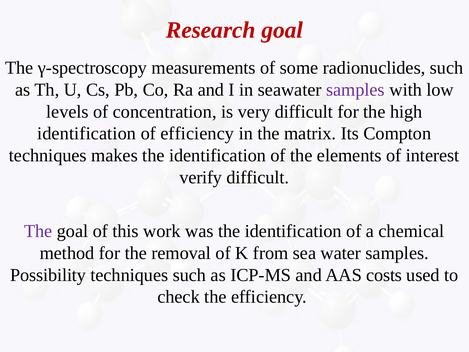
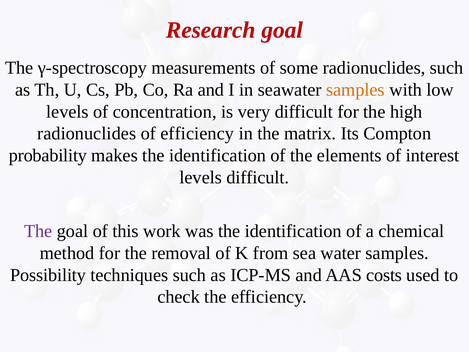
samples colour: purple -> orange (355, 90)
identification: identification -> radionuclides (87, 134)
techniques: techniques -> probability (48, 155)
verify: verify -> levels (201, 177)
